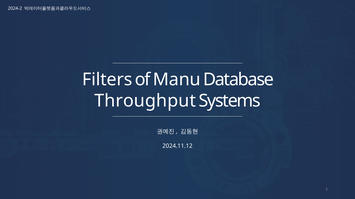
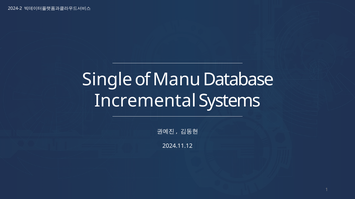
Filters: Filters -> Single (107, 80)
Throughput: Throughput -> Incremental (145, 101)
